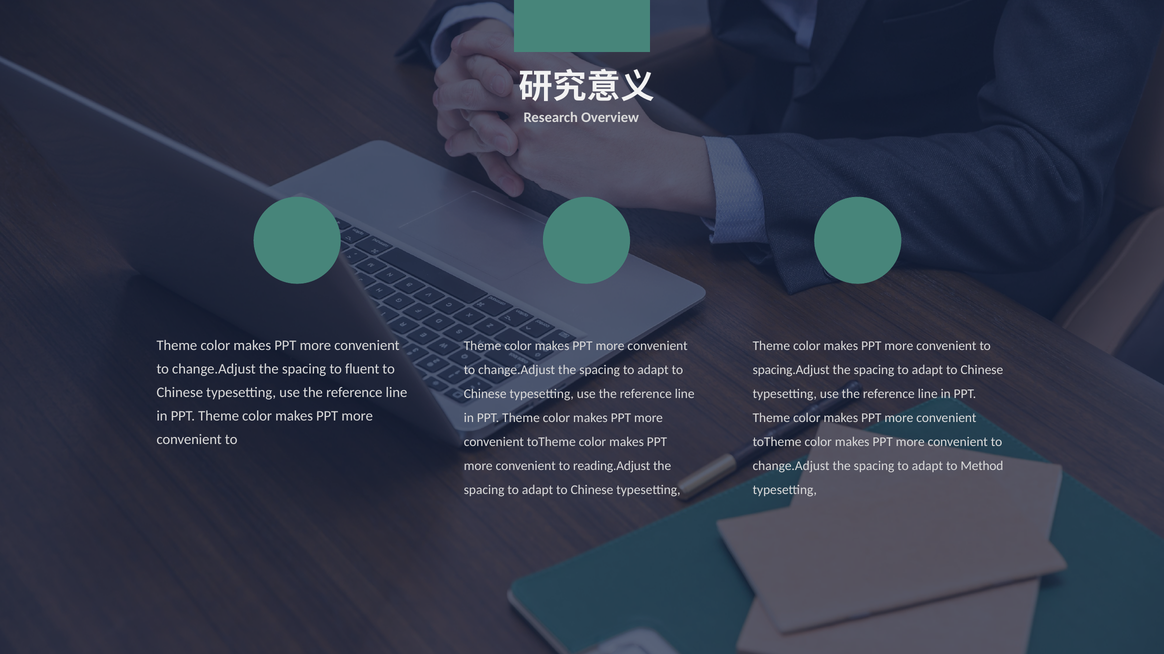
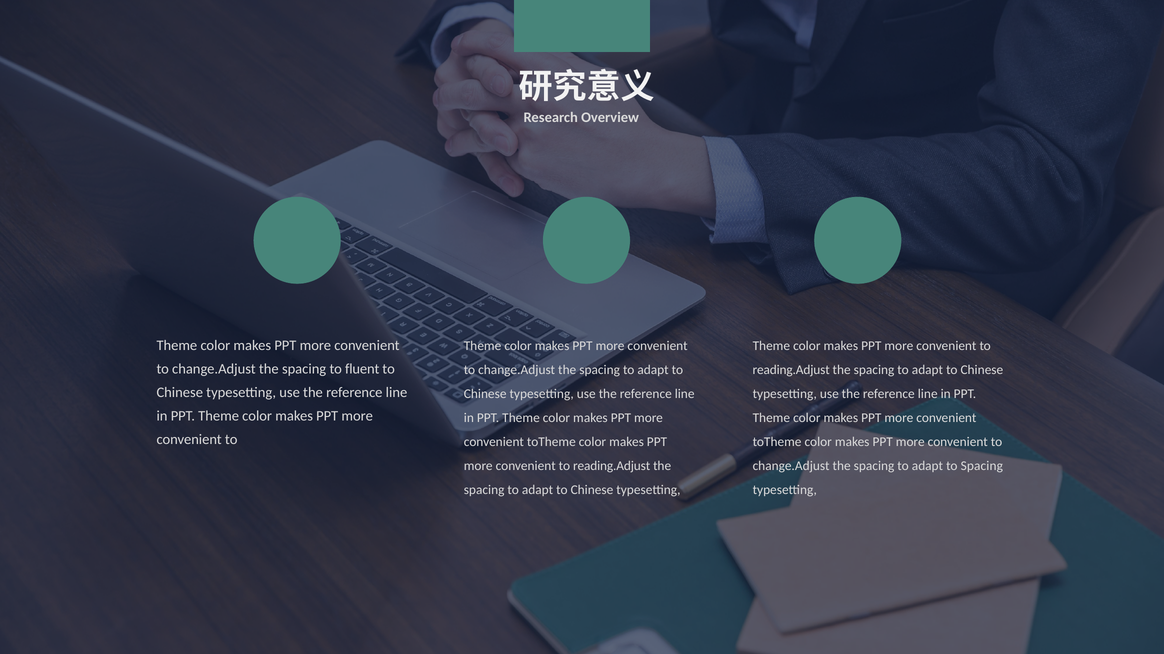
spacing.Adjust: spacing.Adjust -> reading.Adjust (791, 370)
to Method: Method -> Spacing (982, 466)
